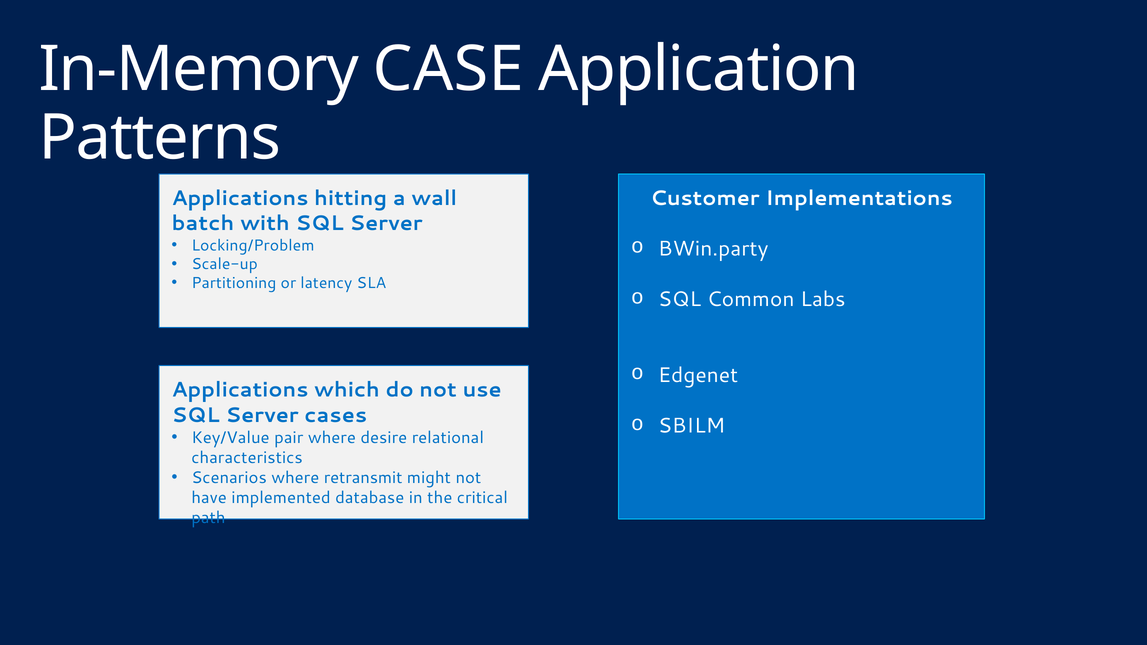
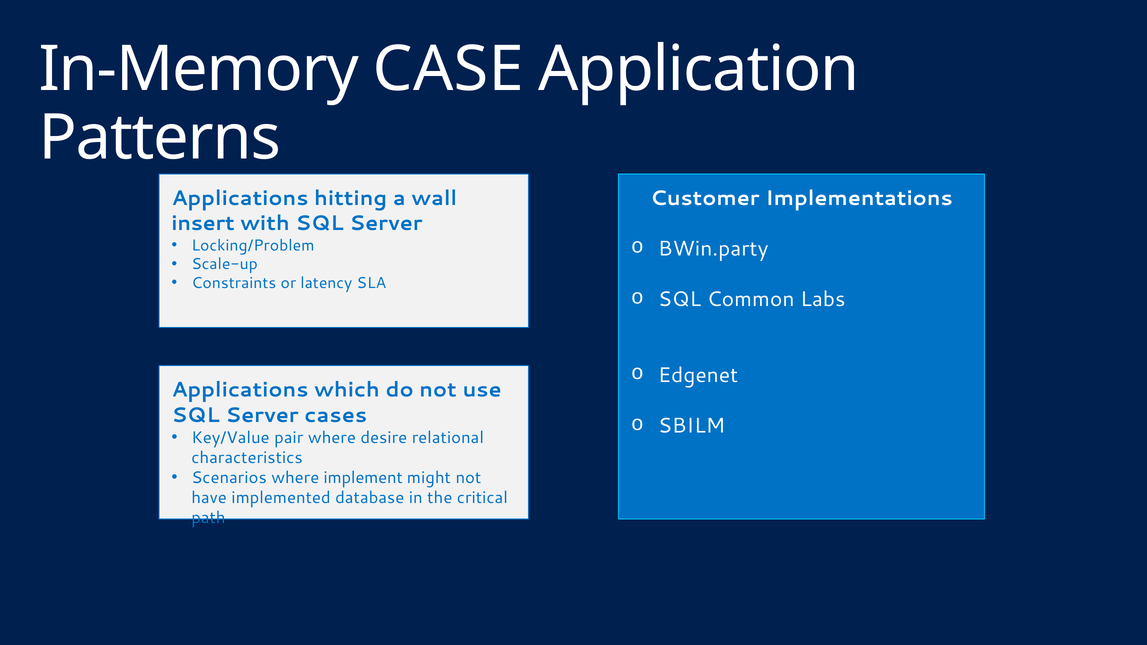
batch: batch -> insert (203, 224)
Partitioning: Partitioning -> Constraints (234, 283)
retransmit: retransmit -> implement (363, 478)
